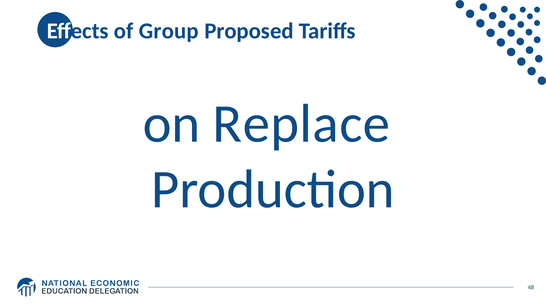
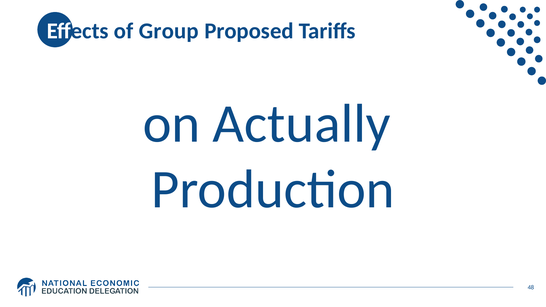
Replace: Replace -> Actually (302, 124)
